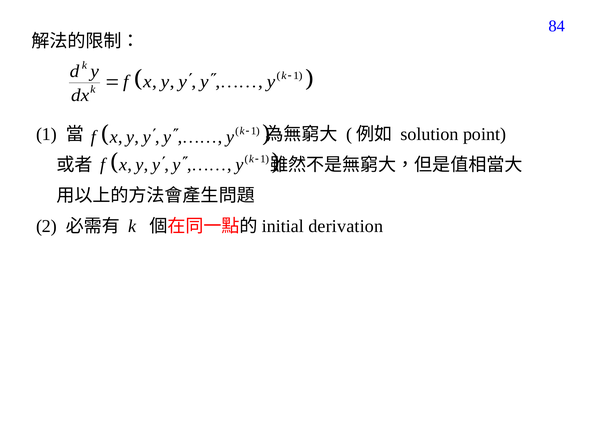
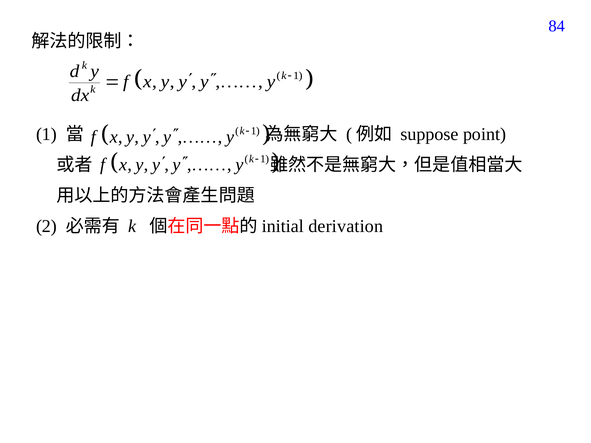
solution: solution -> suppose (430, 134)
